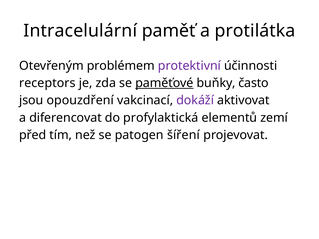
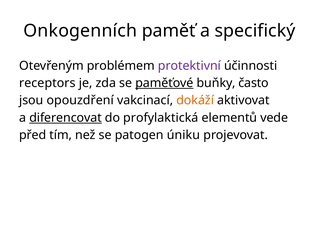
Intracelulární: Intracelulární -> Onkogenních (80, 31)
protilátka: protilátka -> specifický (255, 31)
dokáží colour: purple -> orange (195, 100)
diferencovat underline: none -> present (66, 118)
zemí: zemí -> vede (274, 118)
šíření: šíření -> úniku (183, 135)
